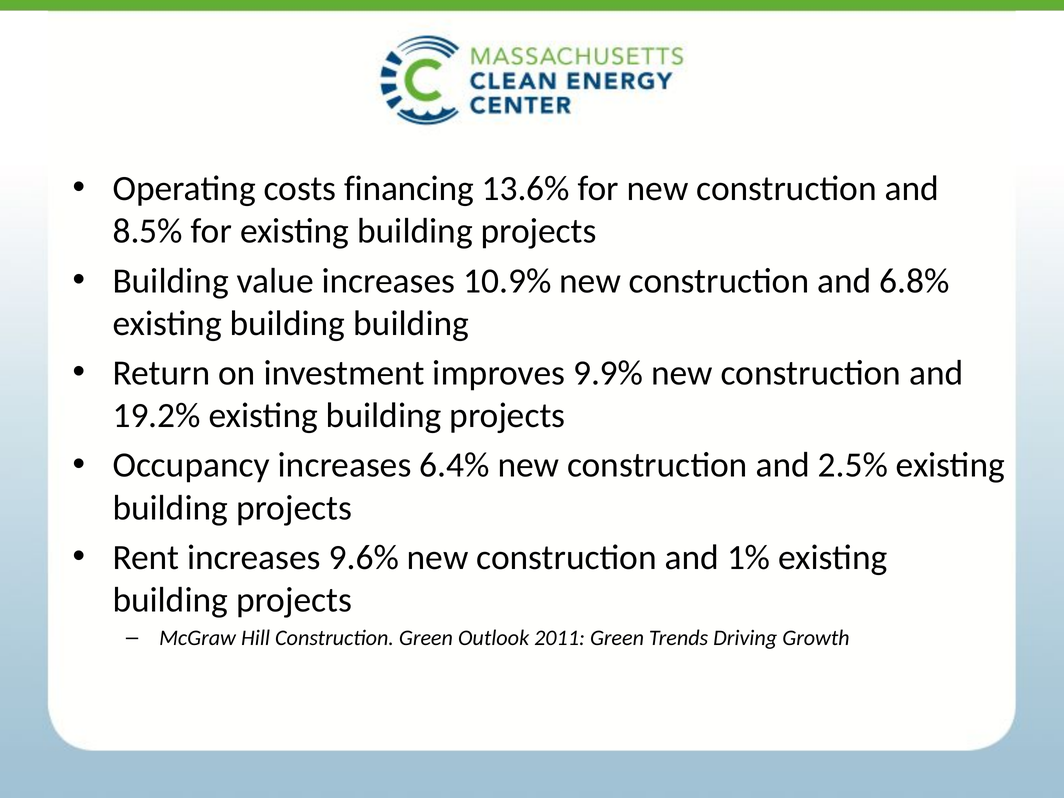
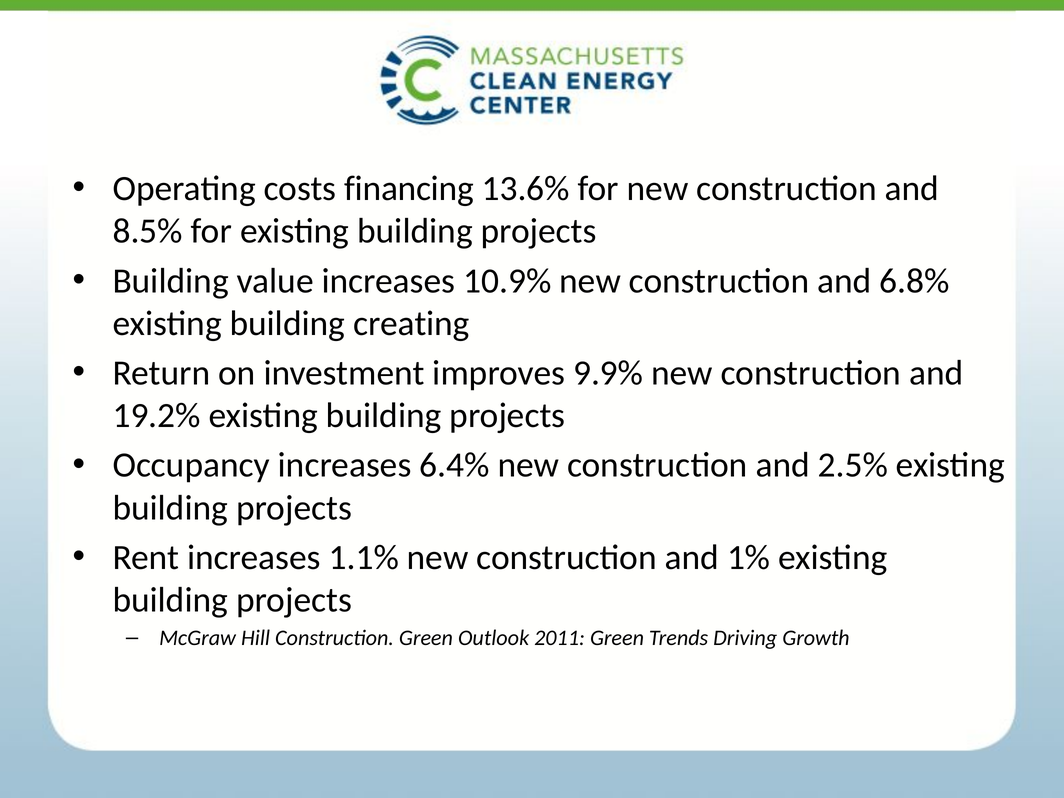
building building: building -> creating (411, 323)
9.6%: 9.6% -> 1.1% (364, 557)
